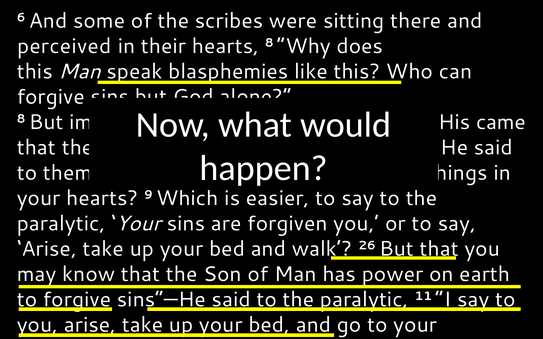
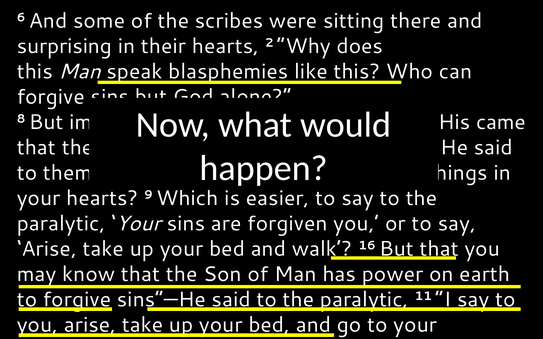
perceived: perceived -> surprising (64, 46)
hearts 8: 8 -> 2 (269, 43)
26: 26 -> 16 (367, 246)
